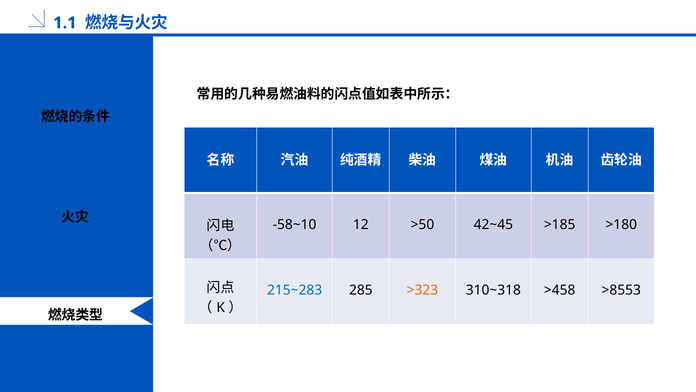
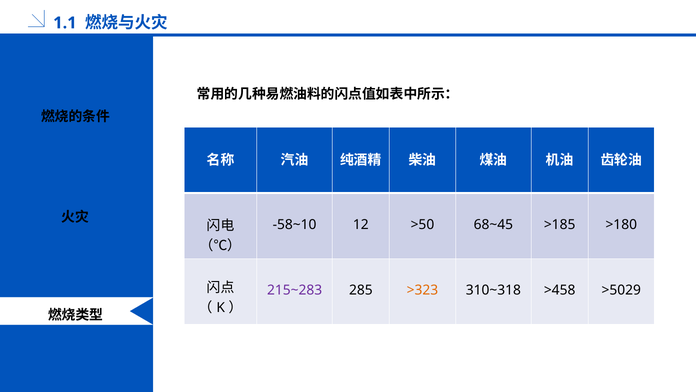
42~45: 42~45 -> 68~45 (493, 224)
215~283 colour: blue -> purple (295, 290)
>8553: >8553 -> >5029 (621, 290)
